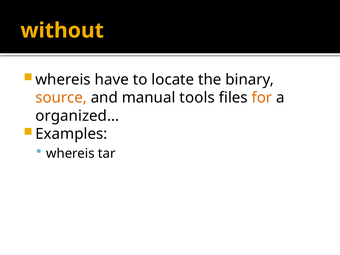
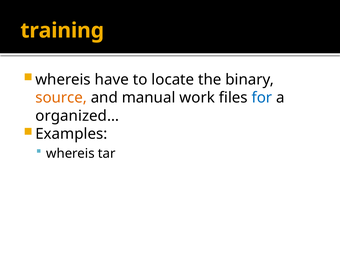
without: without -> training (62, 31)
tools: tools -> work (197, 98)
for colour: orange -> blue (262, 98)
